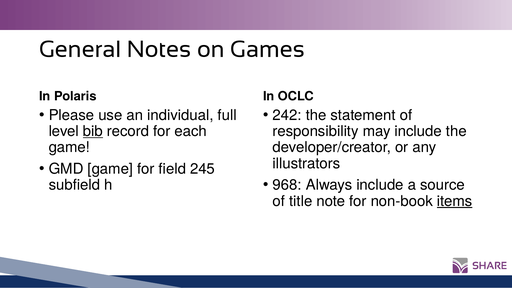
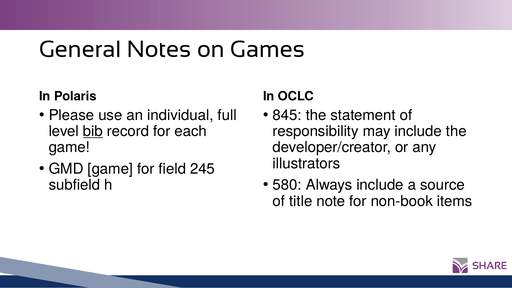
242: 242 -> 845 (287, 115)
968: 968 -> 580 (287, 185)
items underline: present -> none (455, 201)
